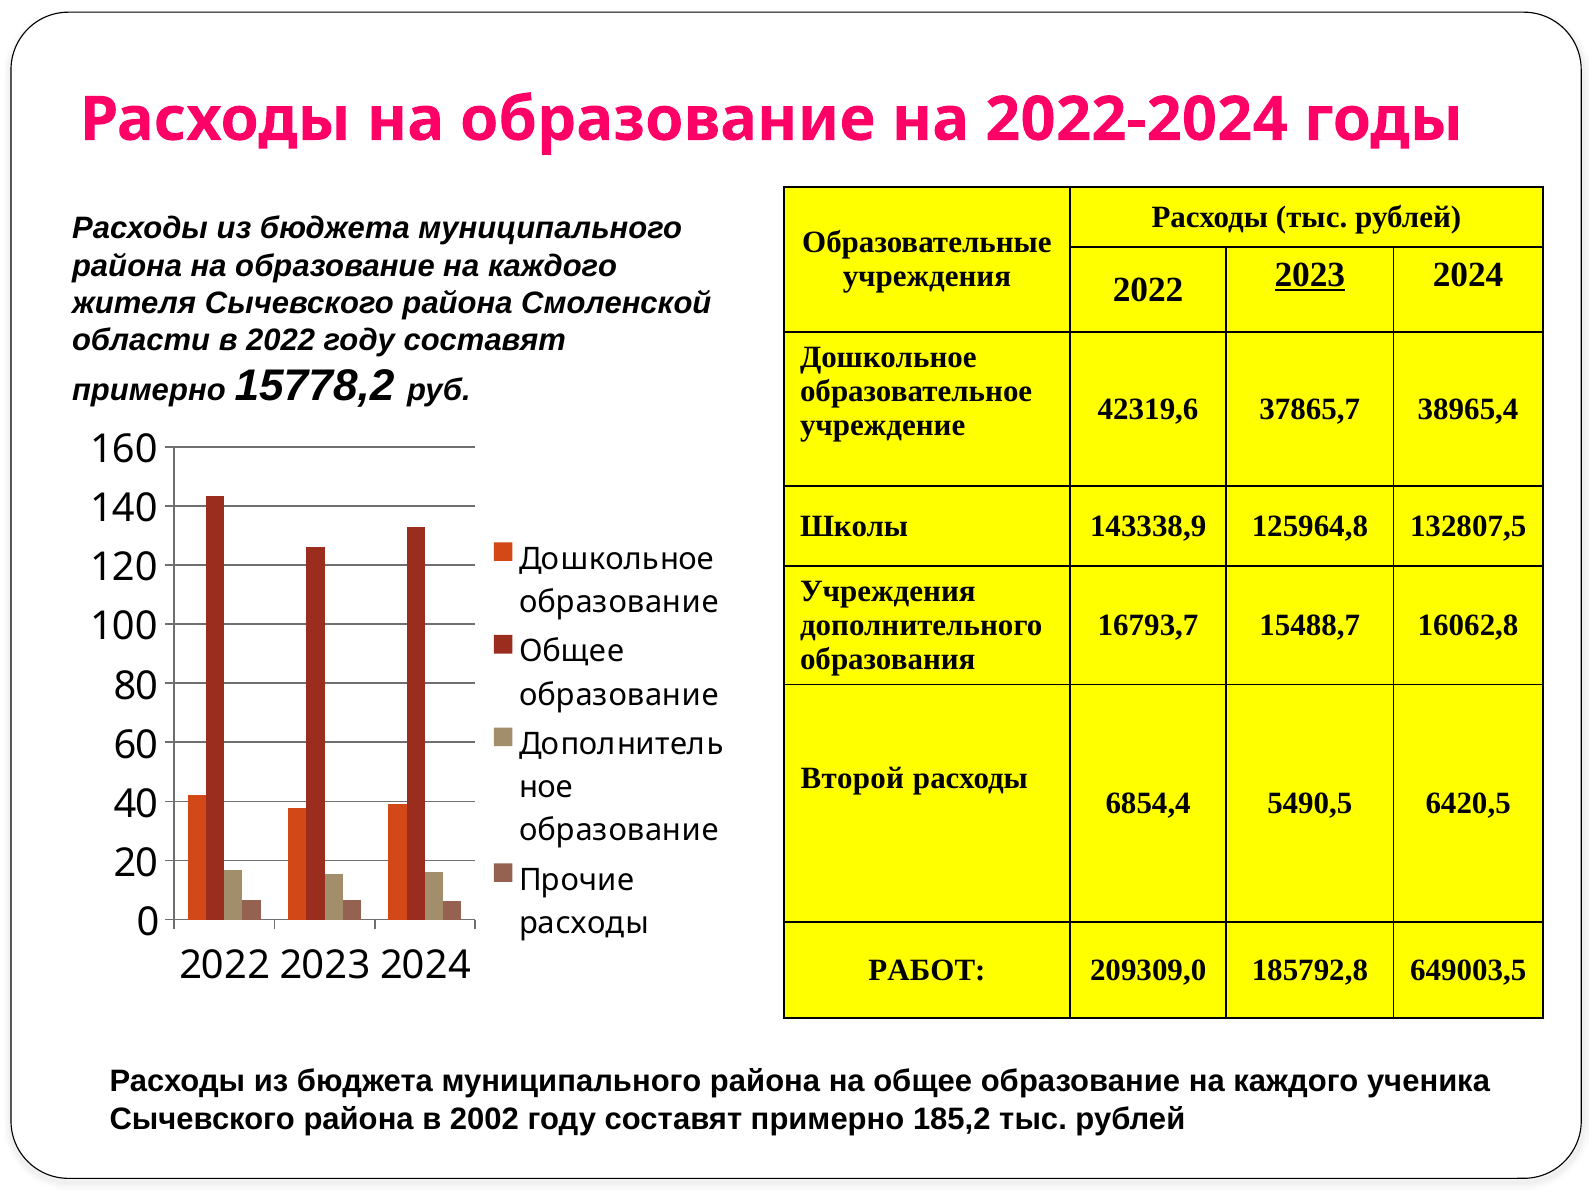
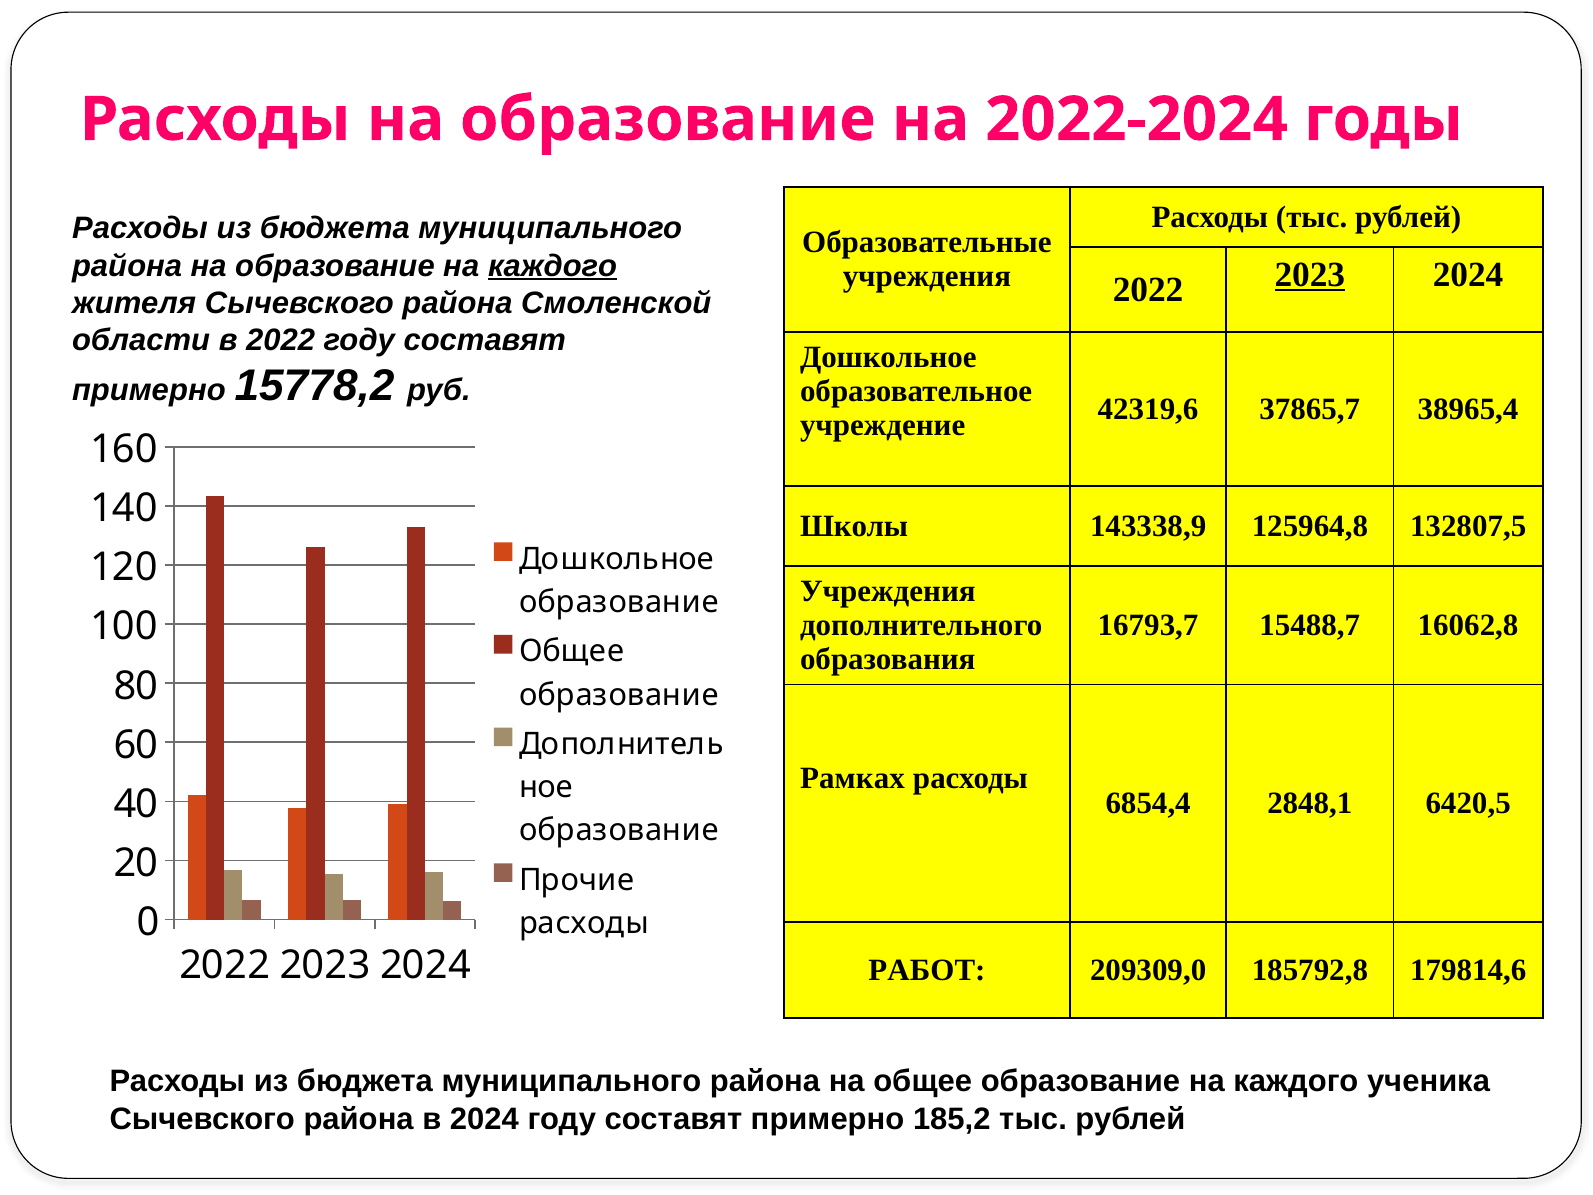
каждого underline: none -> present (553, 266)
Второй: Второй -> Рамках (852, 778)
5490,5: 5490,5 -> 2848,1 (1310, 803)
649003,5: 649003,5 -> 179814,6 (1468, 970)
в 2002: 2002 -> 2024 (484, 1119)
